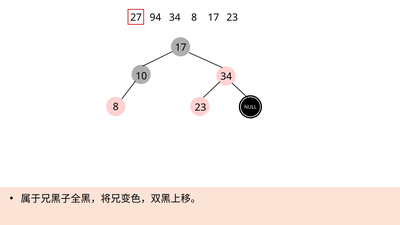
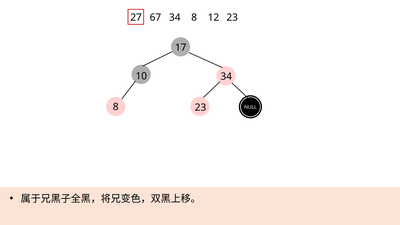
94: 94 -> 67 (155, 17)
8 17: 17 -> 12 (213, 17)
